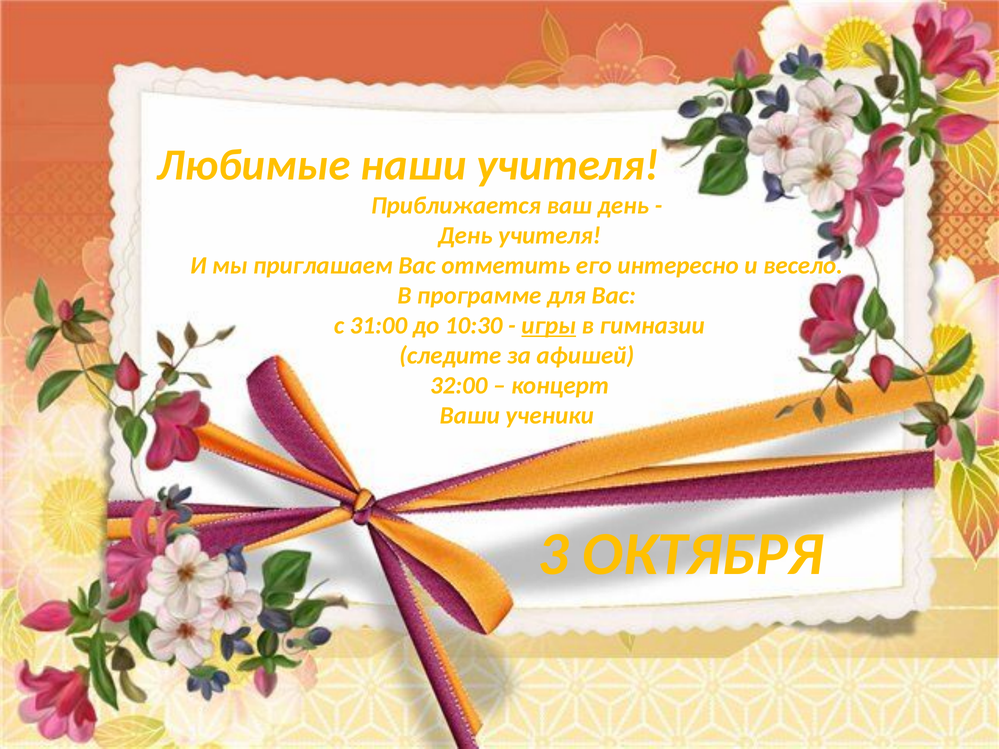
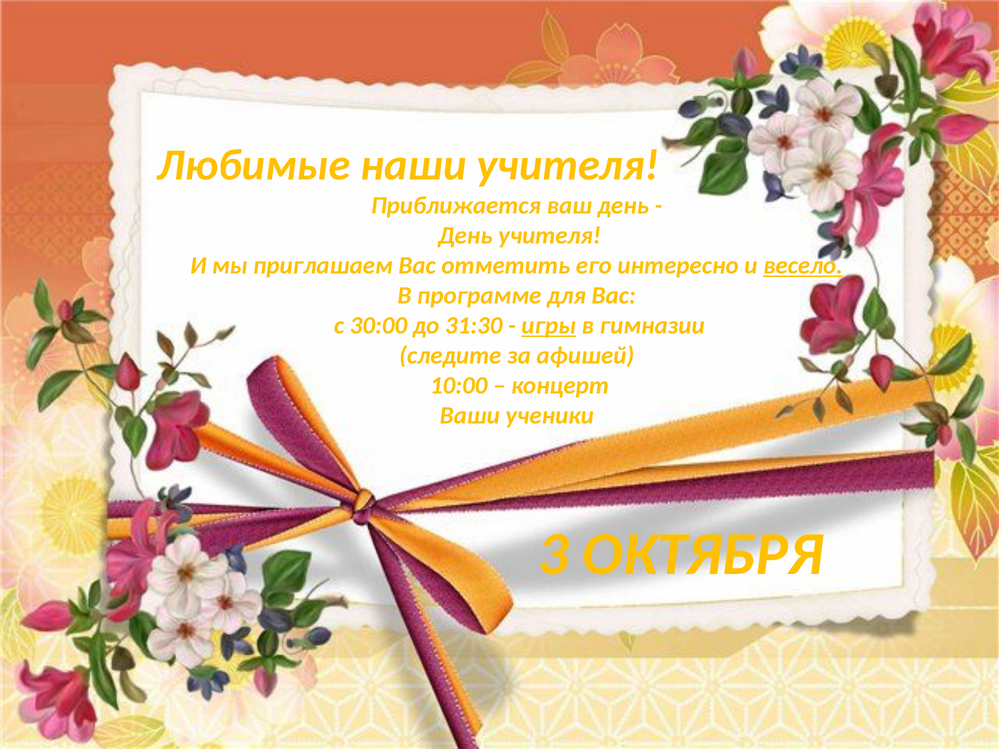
весело underline: none -> present (803, 266)
31:00: 31:00 -> 30:00 (378, 326)
10:30: 10:30 -> 31:30 (474, 326)
32:00: 32:00 -> 10:00 (459, 385)
